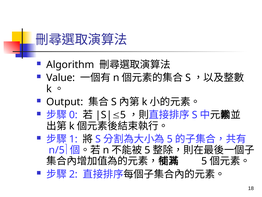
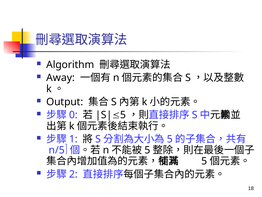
Value: Value -> Away (61, 78)
